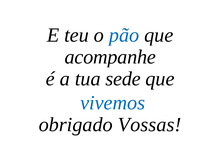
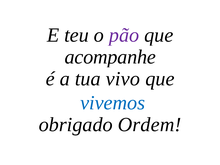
pão colour: blue -> purple (124, 35)
sede: sede -> vivo (123, 79)
Vossas: Vossas -> Ordem (150, 125)
